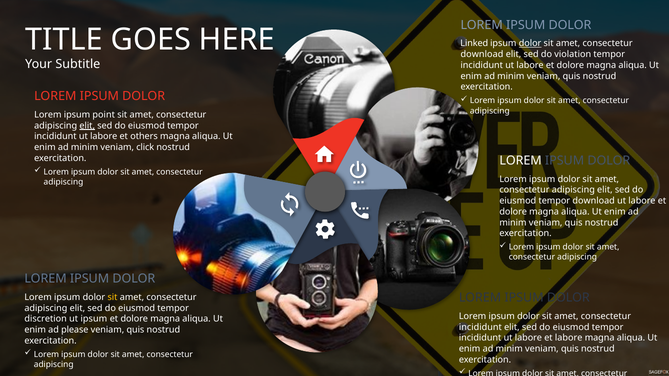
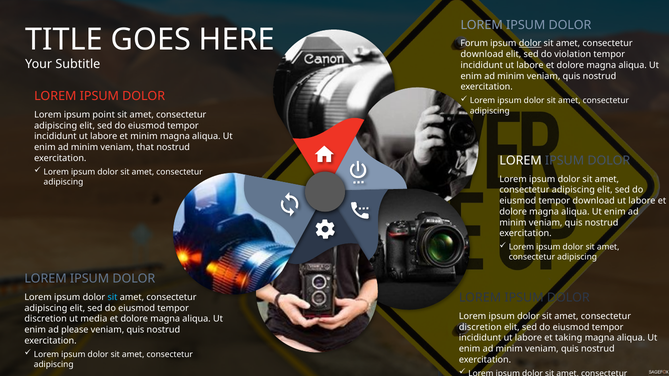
Linked: Linked -> Forum (474, 44)
elit underline: present -> none (87, 126)
et others: others -> minim (144, 137)
click: click -> that (145, 147)
sit colour: yellow -> light blue (112, 297)
ut ipsum: ipsum -> media (94, 319)
incididunt: incididunt -> discretion (480, 327)
et labore: labore -> taking (569, 338)
